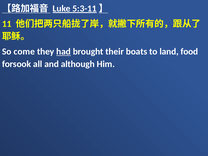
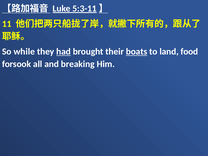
come: come -> while (24, 52)
boats underline: none -> present (137, 52)
although: although -> breaking (78, 64)
